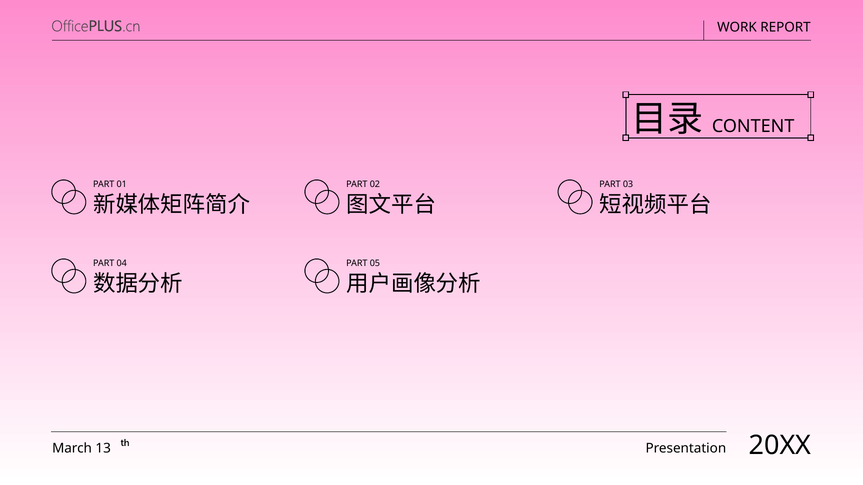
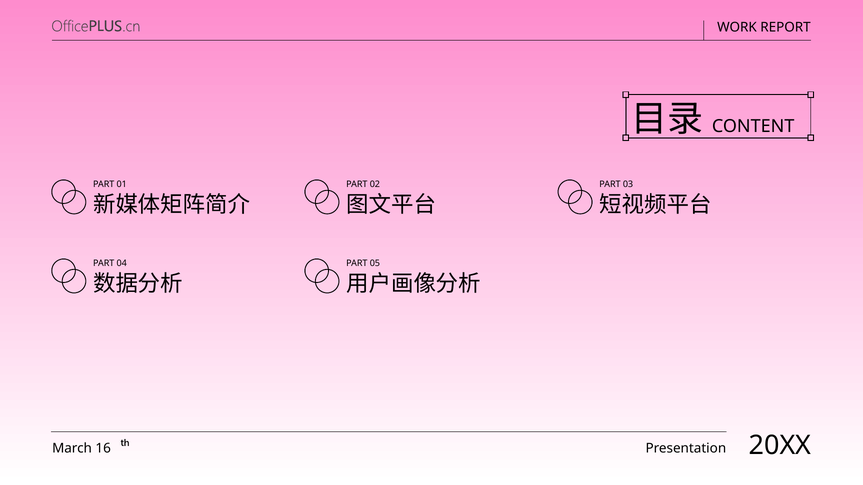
13: 13 -> 16 (103, 449)
